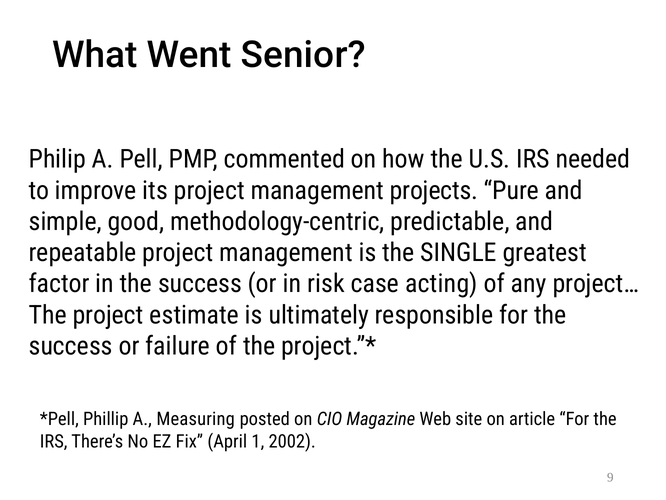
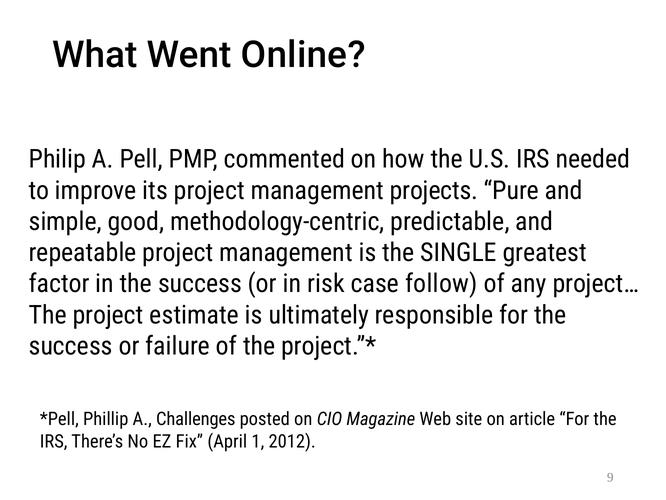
Senior: Senior -> Online (303, 55)
acting: acting -> follow (441, 284)
Measuring: Measuring -> Challenges (196, 419)
2002: 2002 -> 2012 (292, 441)
